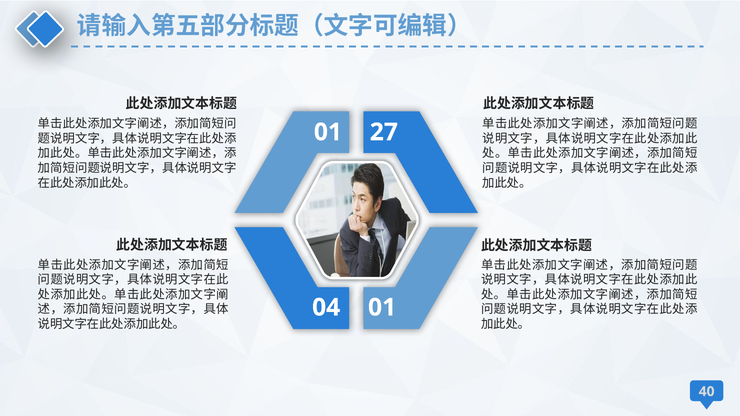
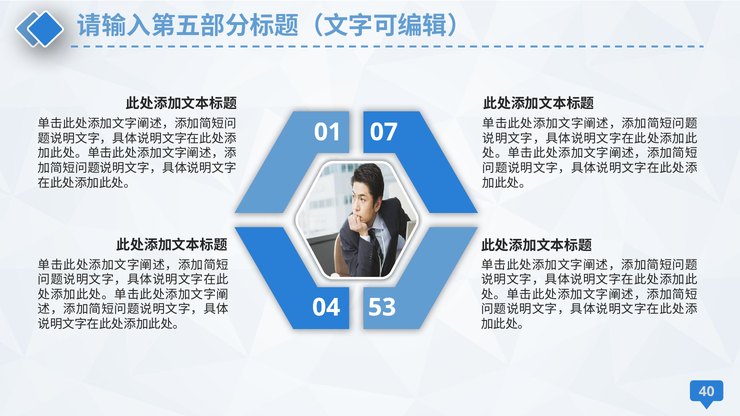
27: 27 -> 07 (384, 132)
04 01: 01 -> 53 (382, 308)
